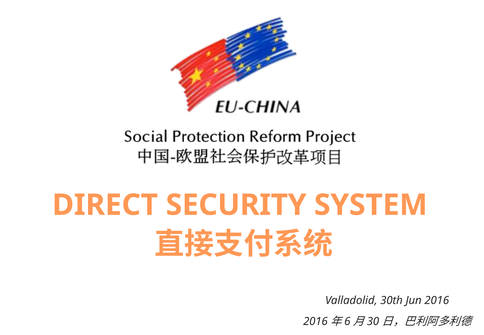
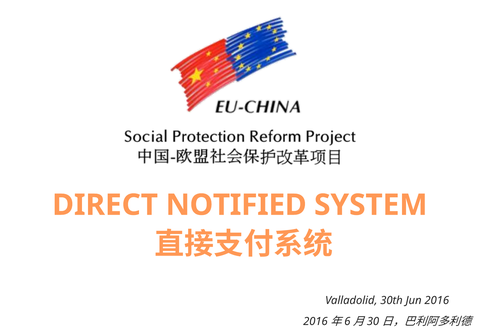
SECURITY: SECURITY -> NOTIFIED (236, 205)
